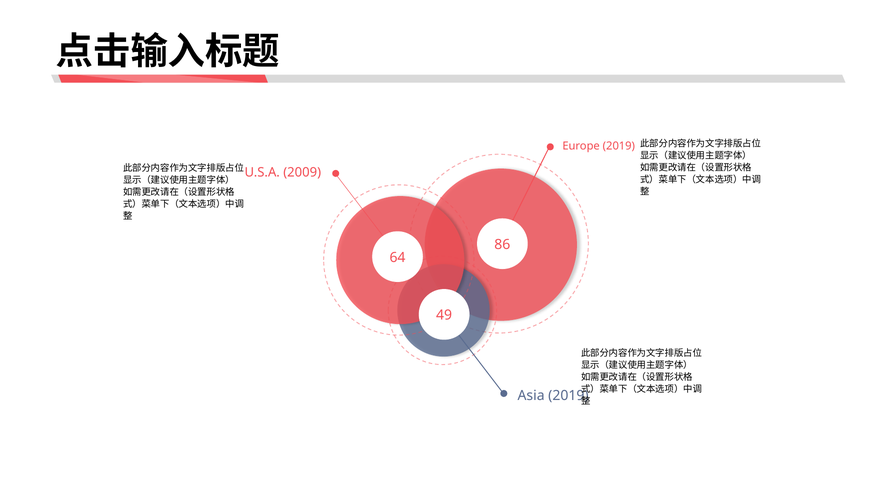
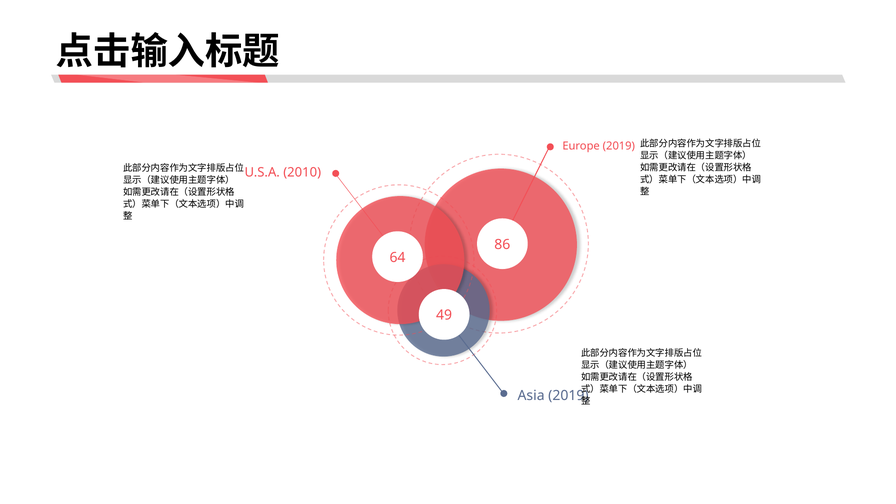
2009: 2009 -> 2010 (302, 173)
